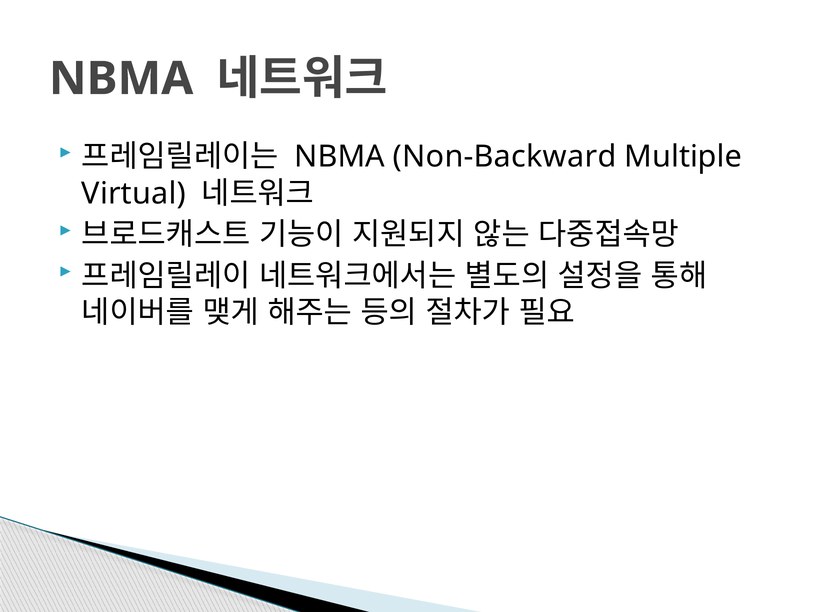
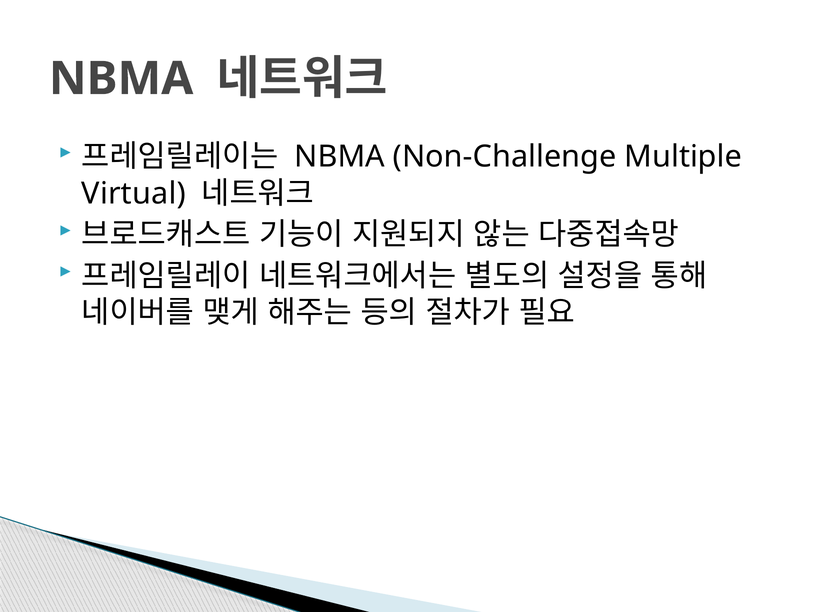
Non-Backward: Non-Backward -> Non-Challenge (505, 157)
